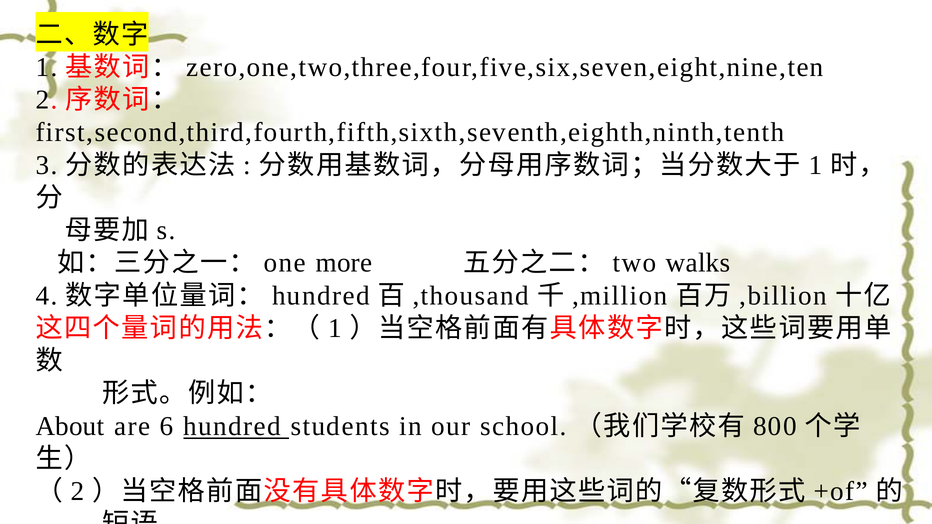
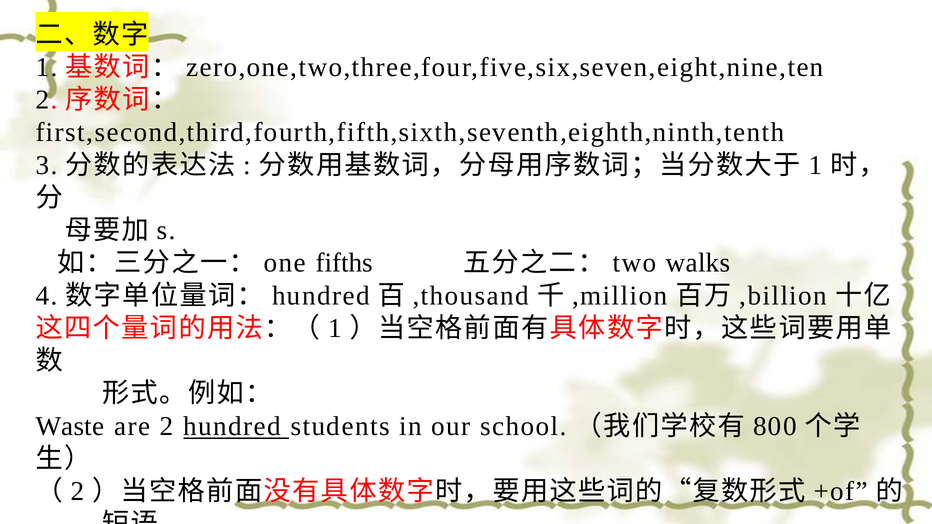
more: more -> fifths (344, 263)
About: About -> Waste (70, 426)
are 6: 6 -> 2 (167, 426)
